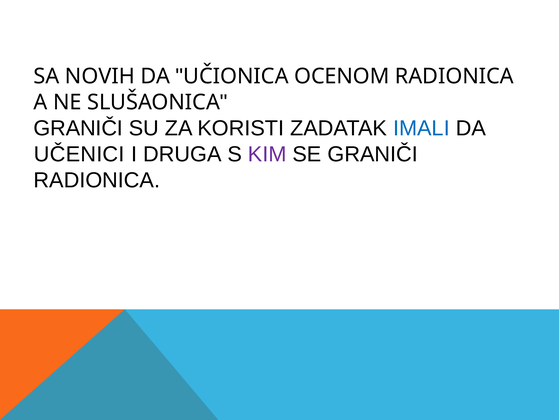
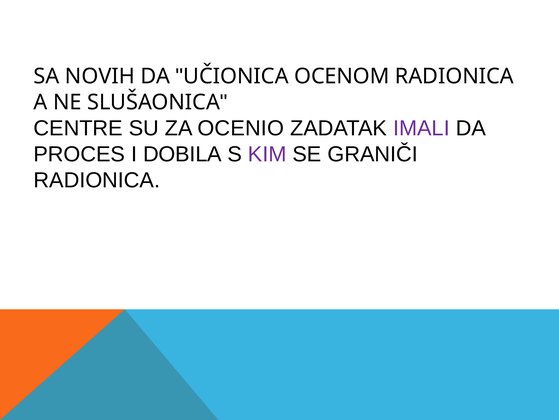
GRANIČI: GRANIČI -> CENTRE (78, 128)
KORISTI: KORISTI -> OCENIO (241, 128)
IMALI colour: blue -> purple (421, 128)
UČENICI: UČENICI -> PROCES (79, 154)
DRUGA: DRUGA -> DOBILA (182, 154)
